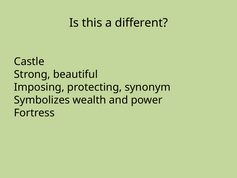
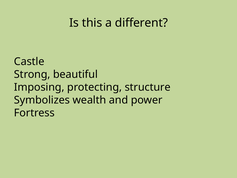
synonym: synonym -> structure (148, 87)
